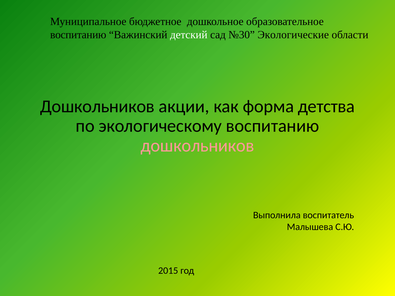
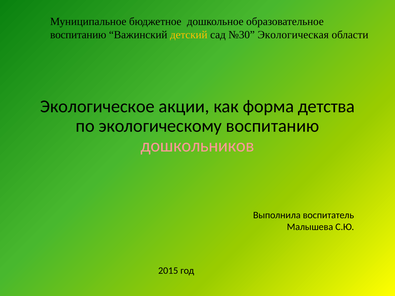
детский colour: white -> yellow (189, 35)
Экологические: Экологические -> Экологическая (293, 35)
Дошкольников: Дошкольников -> Экологическое (97, 107)
